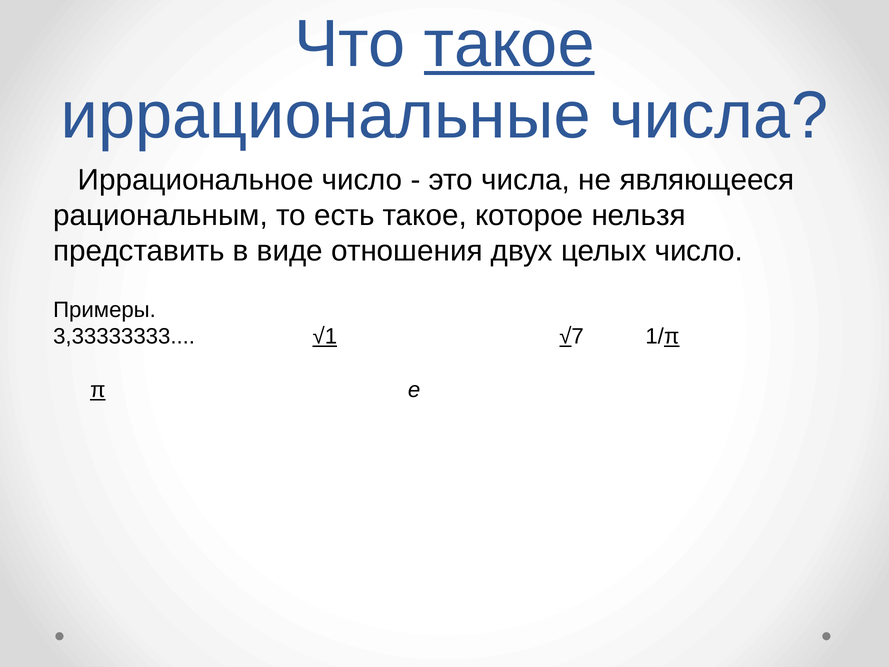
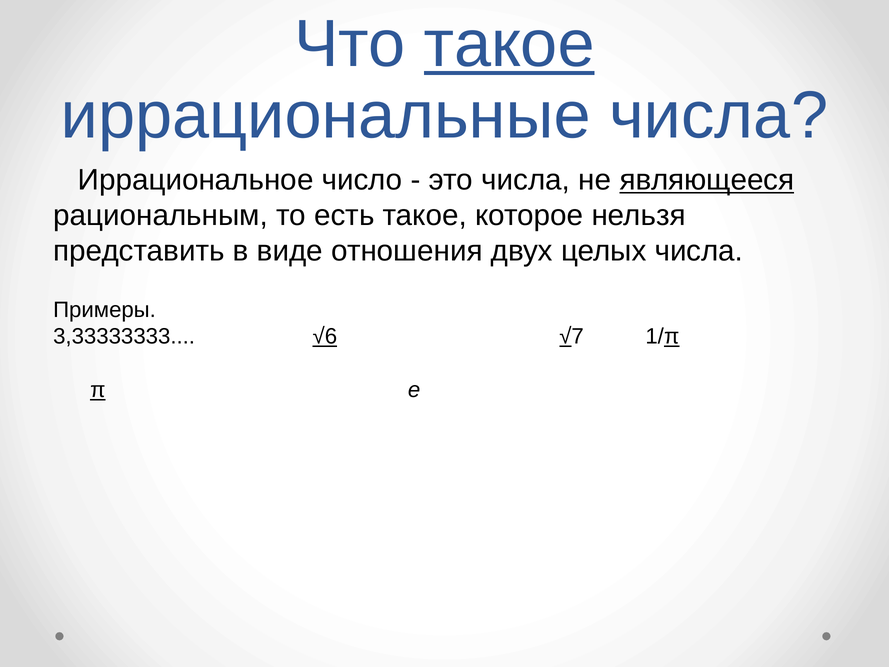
являющееся underline: none -> present (707, 180)
целых число: число -> числа (699, 251)
√1: √1 -> √6 (325, 336)
